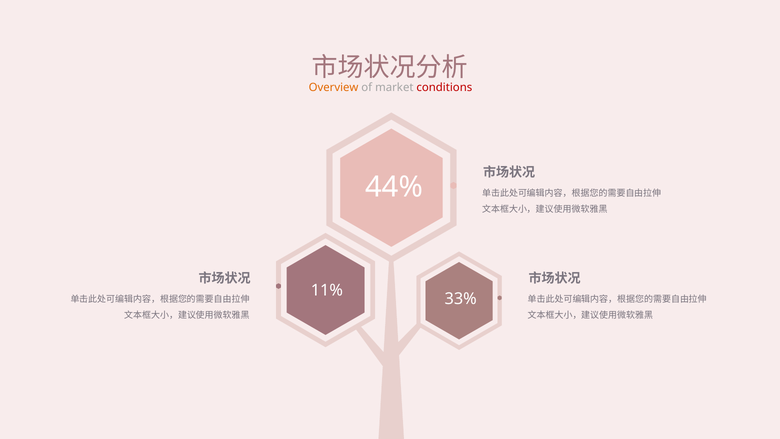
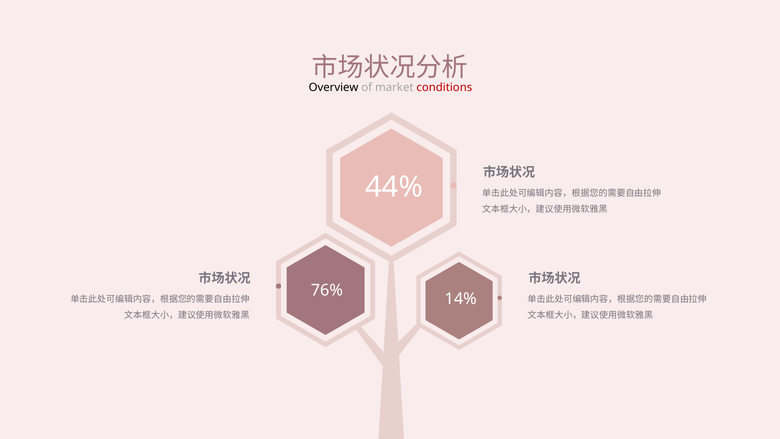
Overview colour: orange -> black (334, 87)
11%: 11% -> 76% (327, 290)
33%: 33% -> 14% (461, 298)
